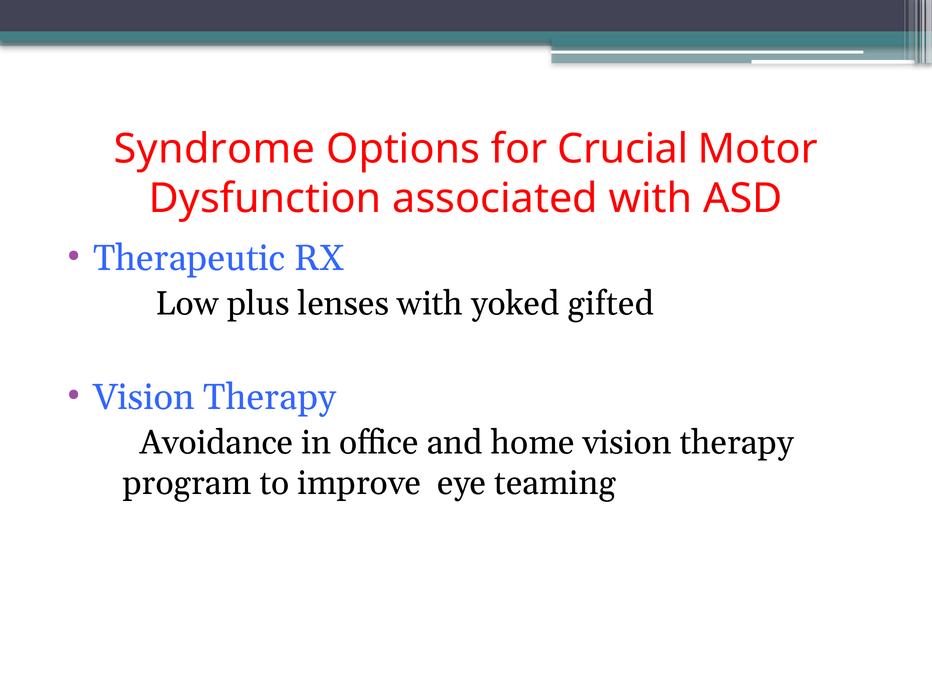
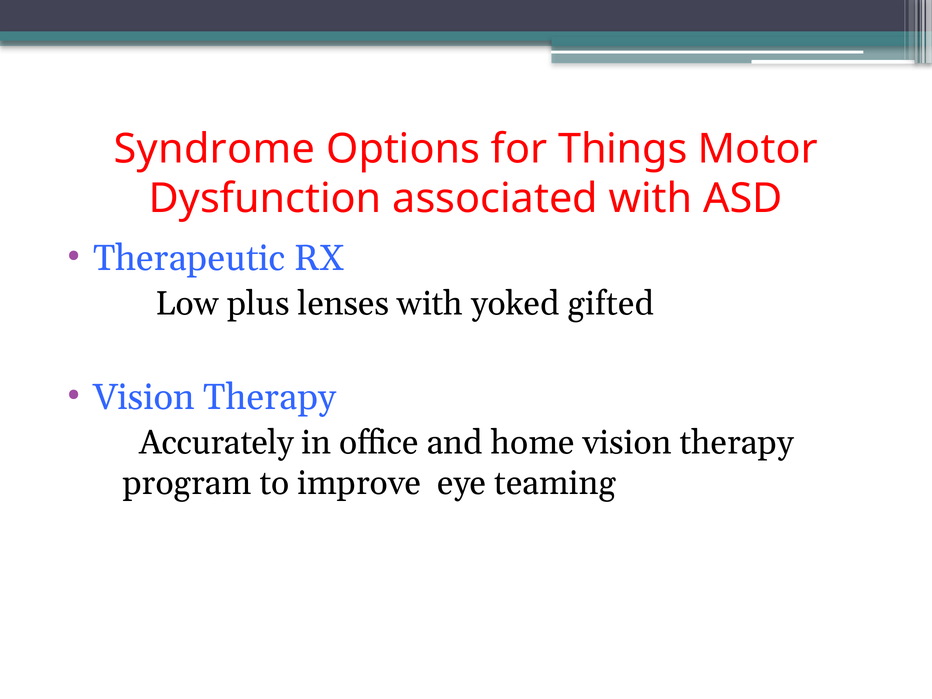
Crucial: Crucial -> Things (623, 149)
Avoidance: Avoidance -> Accurately (217, 443)
